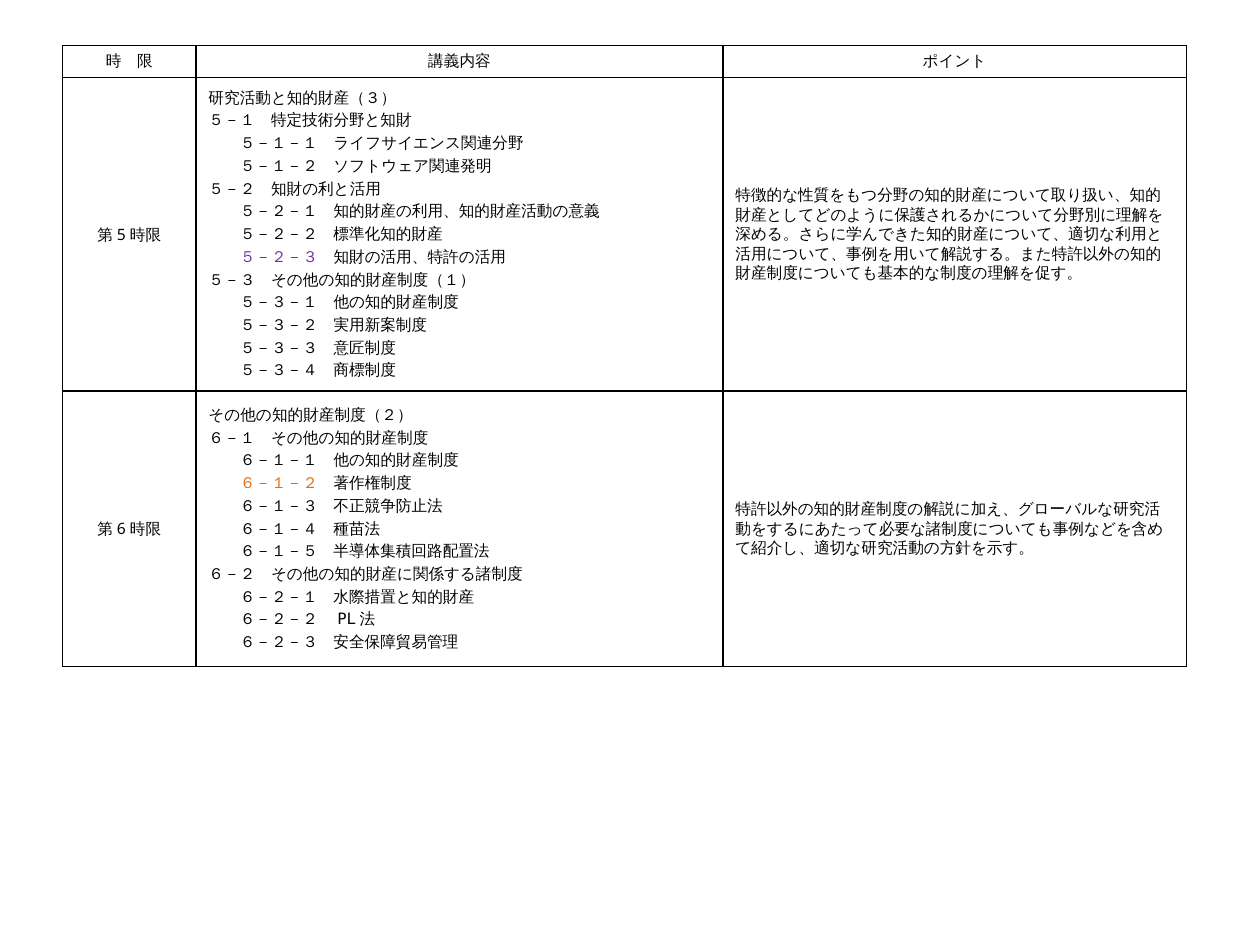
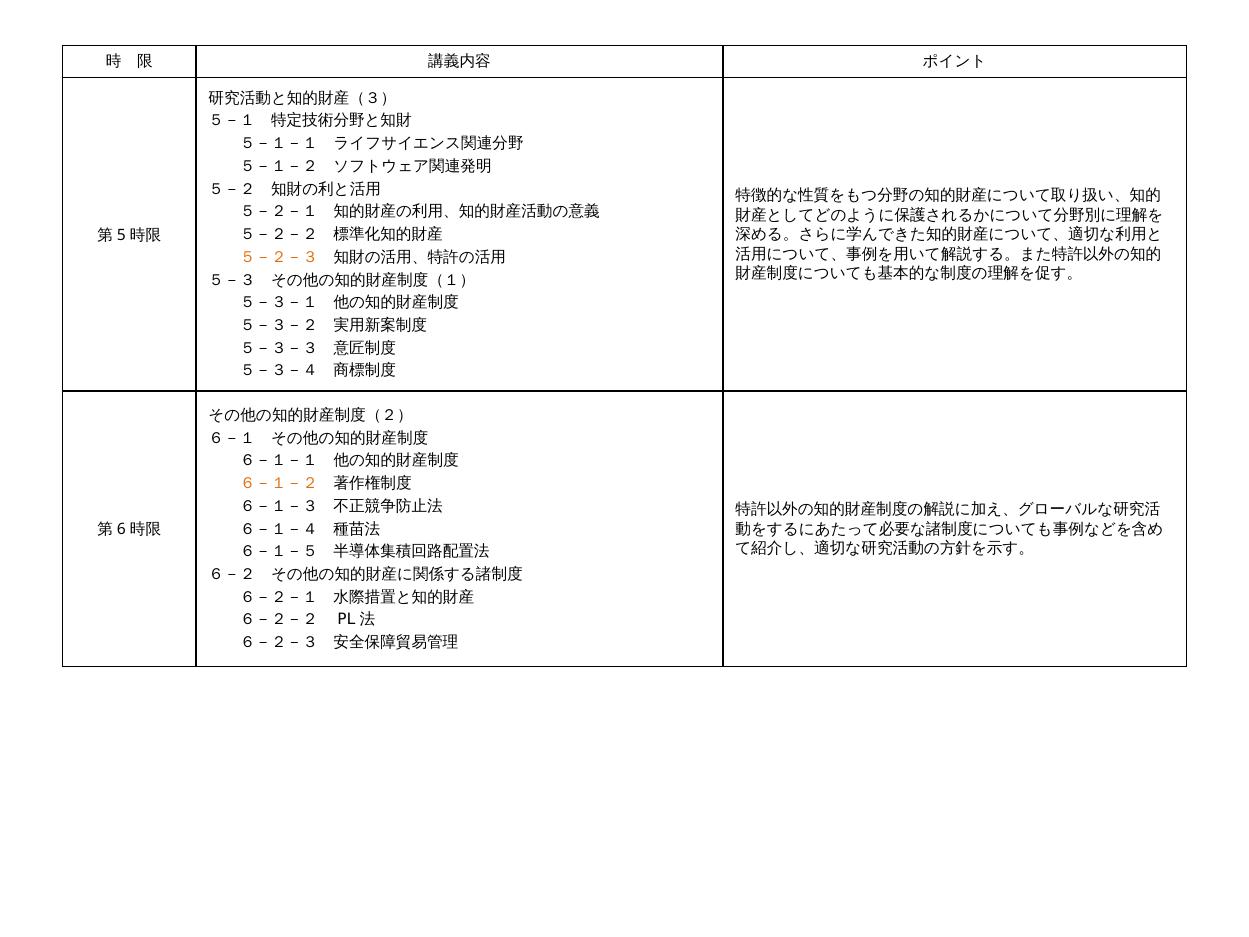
５－２－３ colour: purple -> orange (279, 257)
